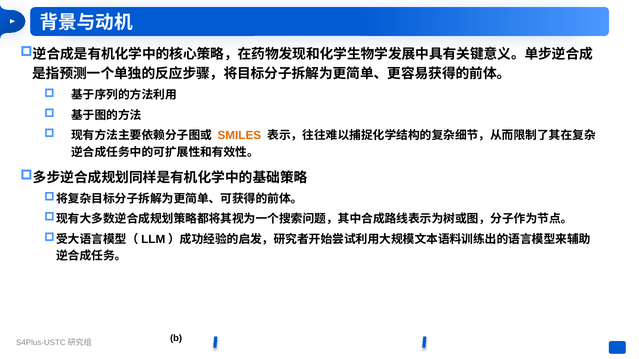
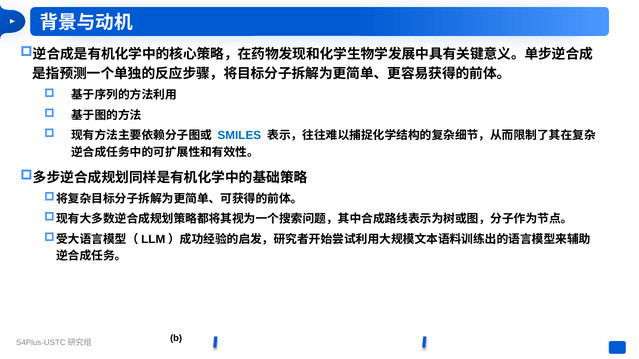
SMILES colour: orange -> blue (239, 136)
